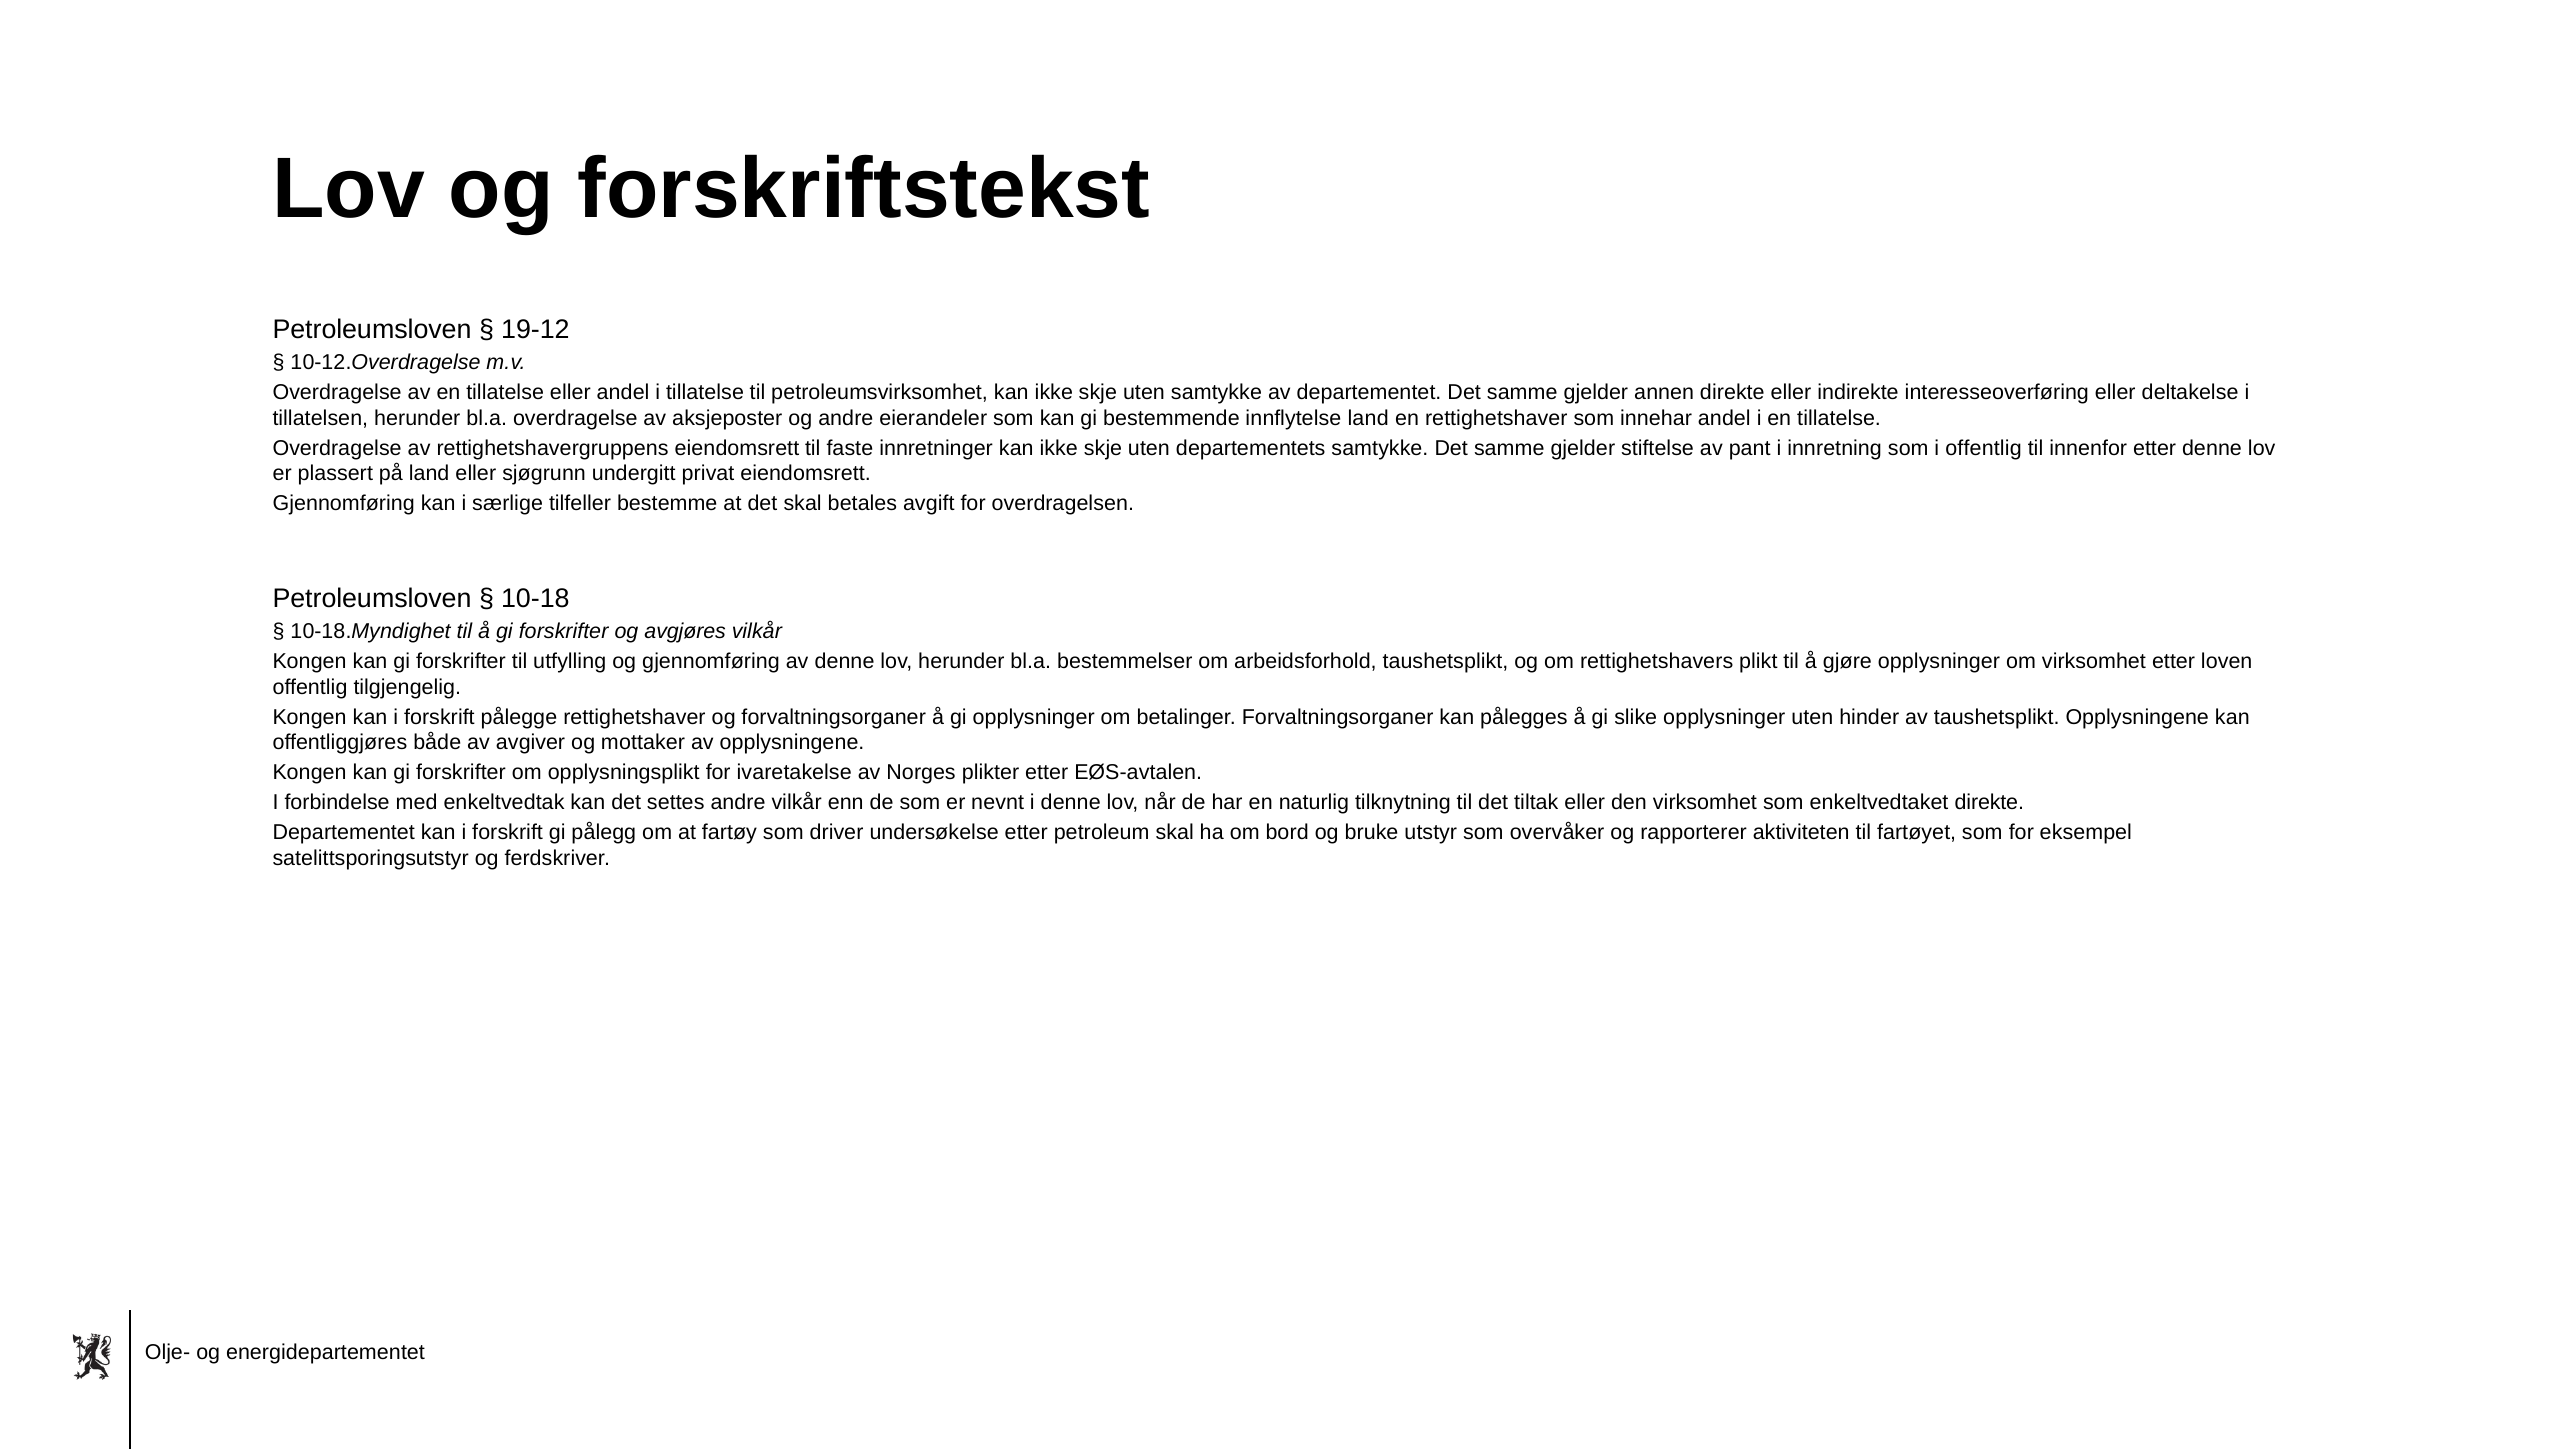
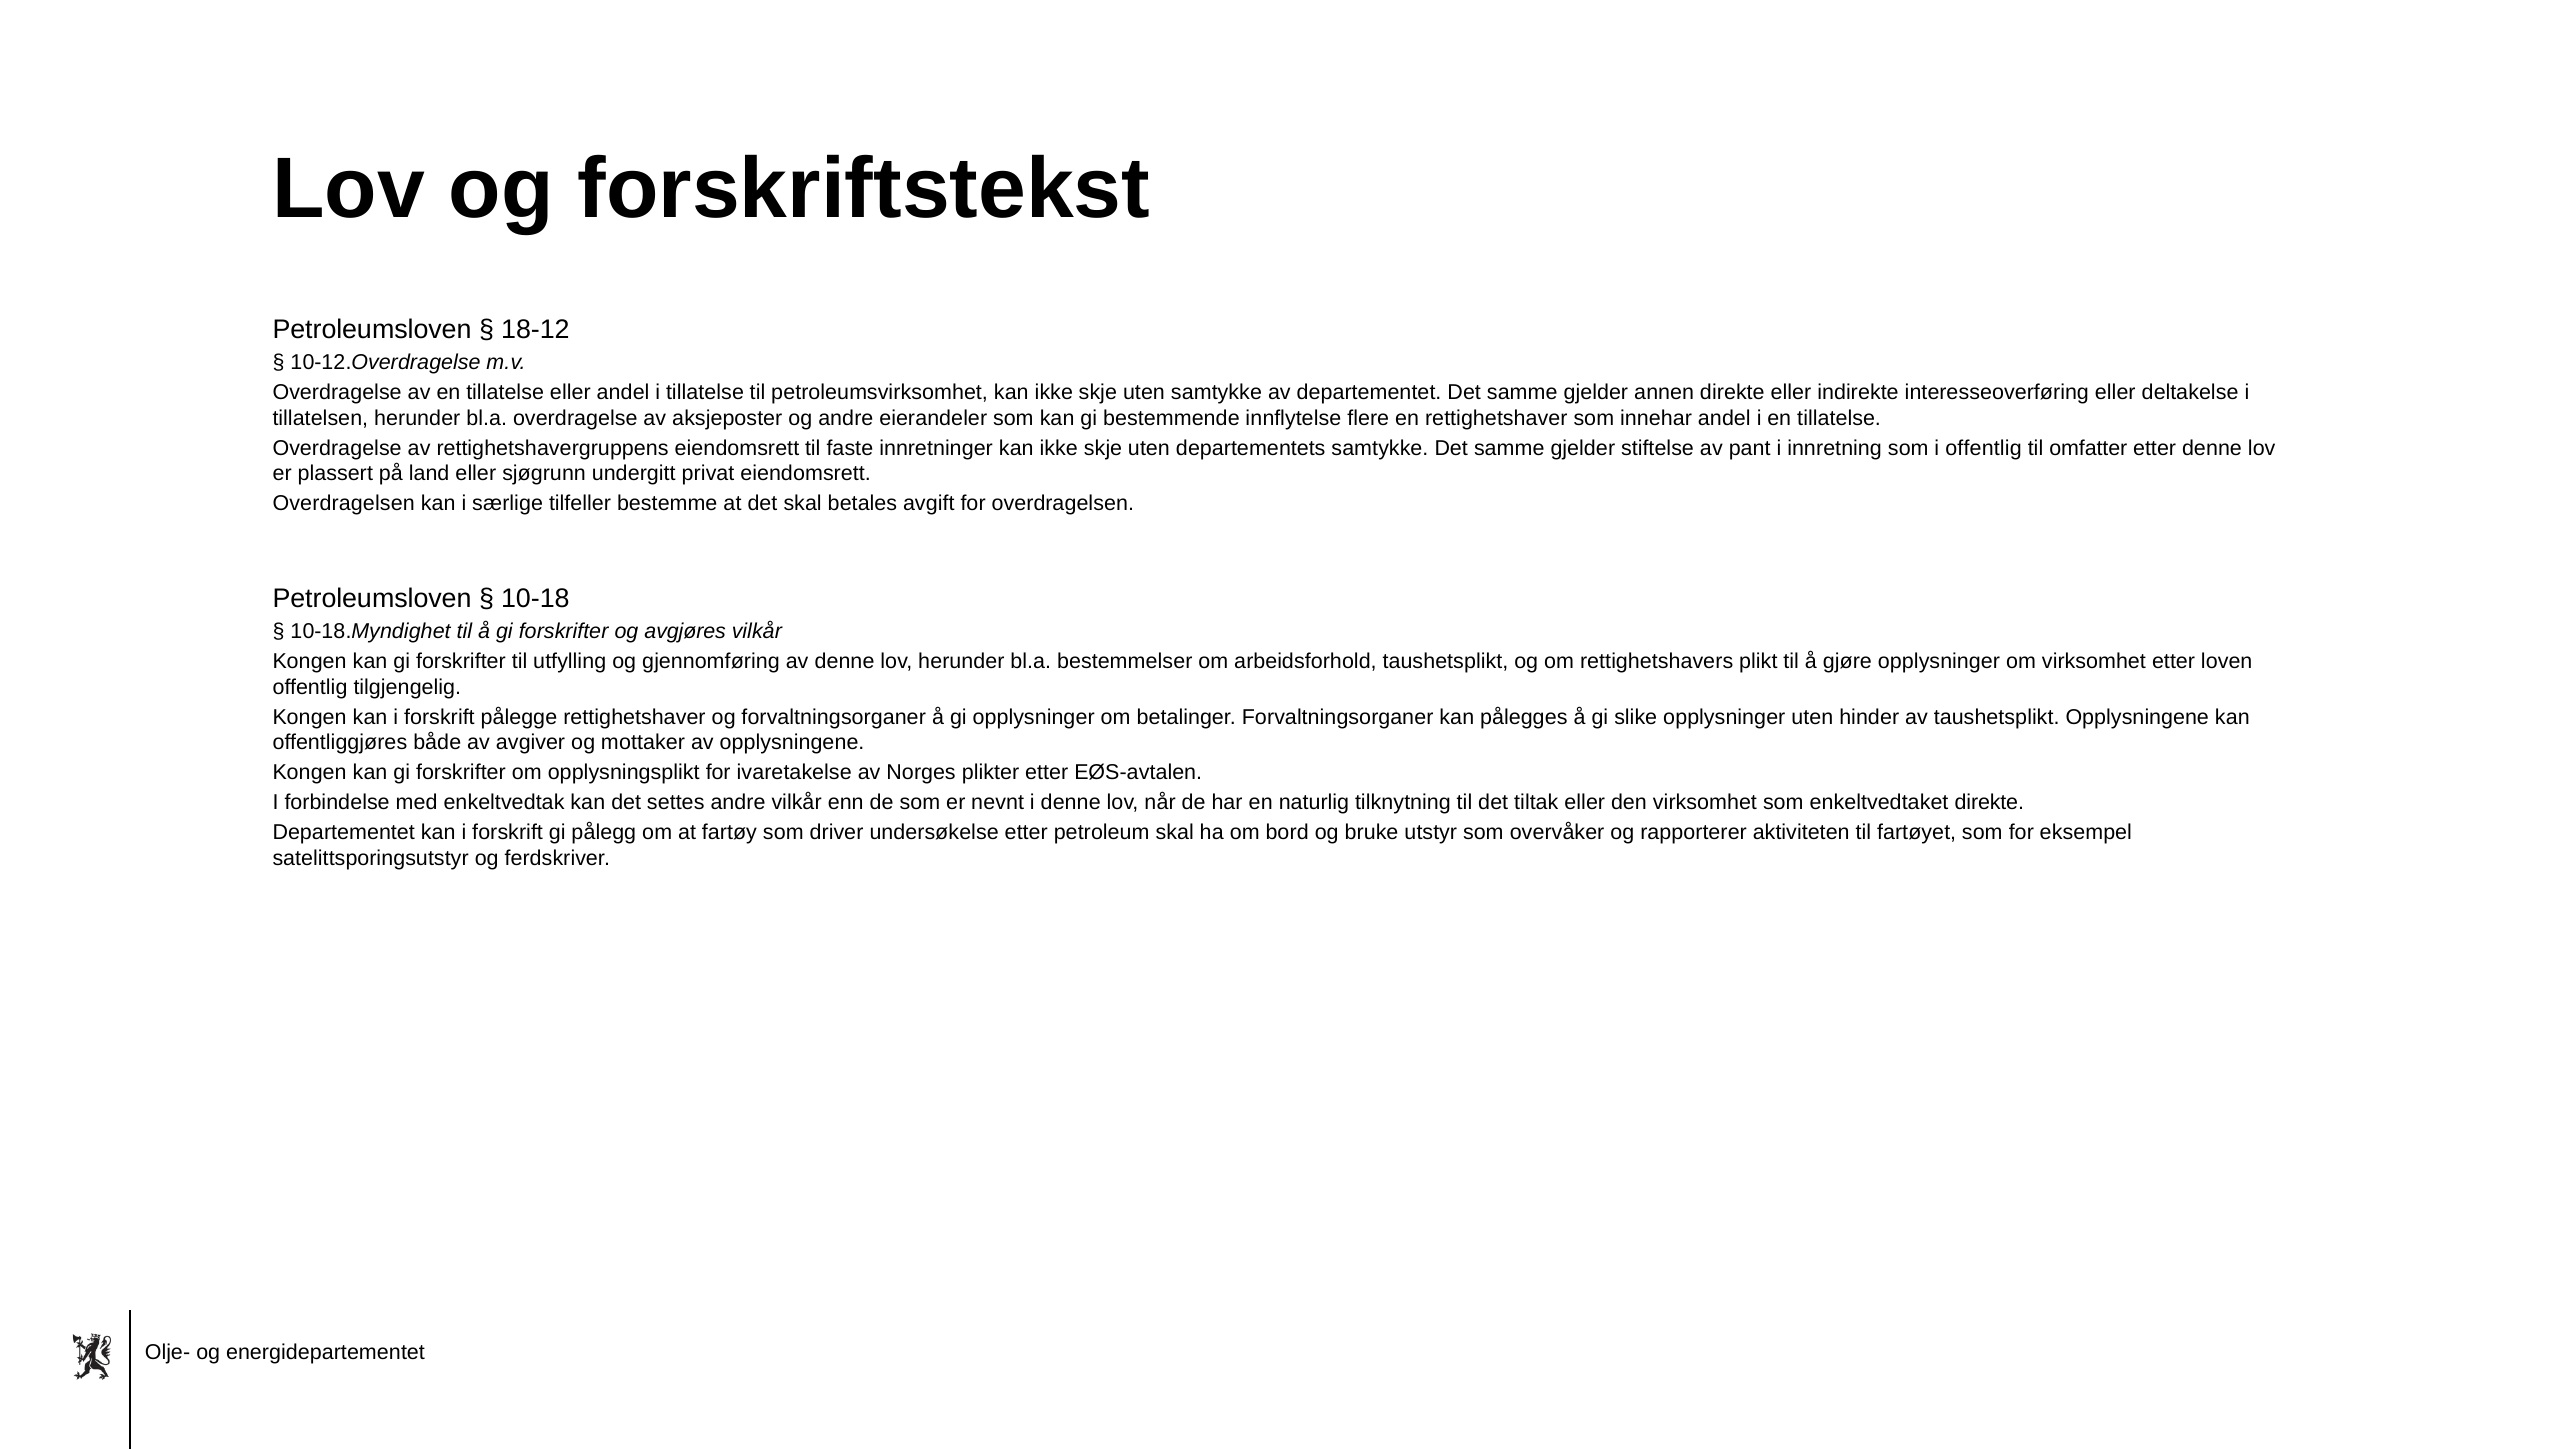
19-12: 19-12 -> 18-12 (535, 330)
innflytelse land: land -> flere (1368, 418)
innenfor: innenfor -> omfatter (2088, 448)
Gjennomføring: Gjennomføring -> Overdragelsen (344, 504)
